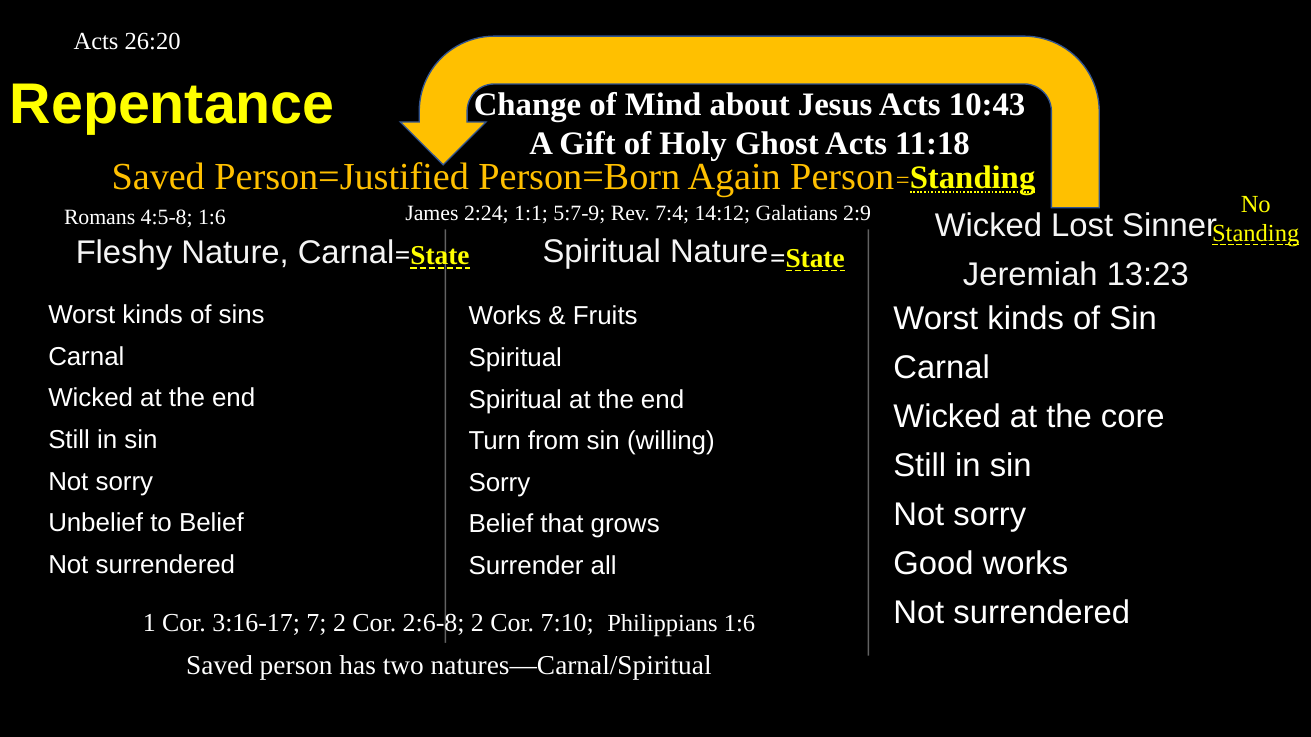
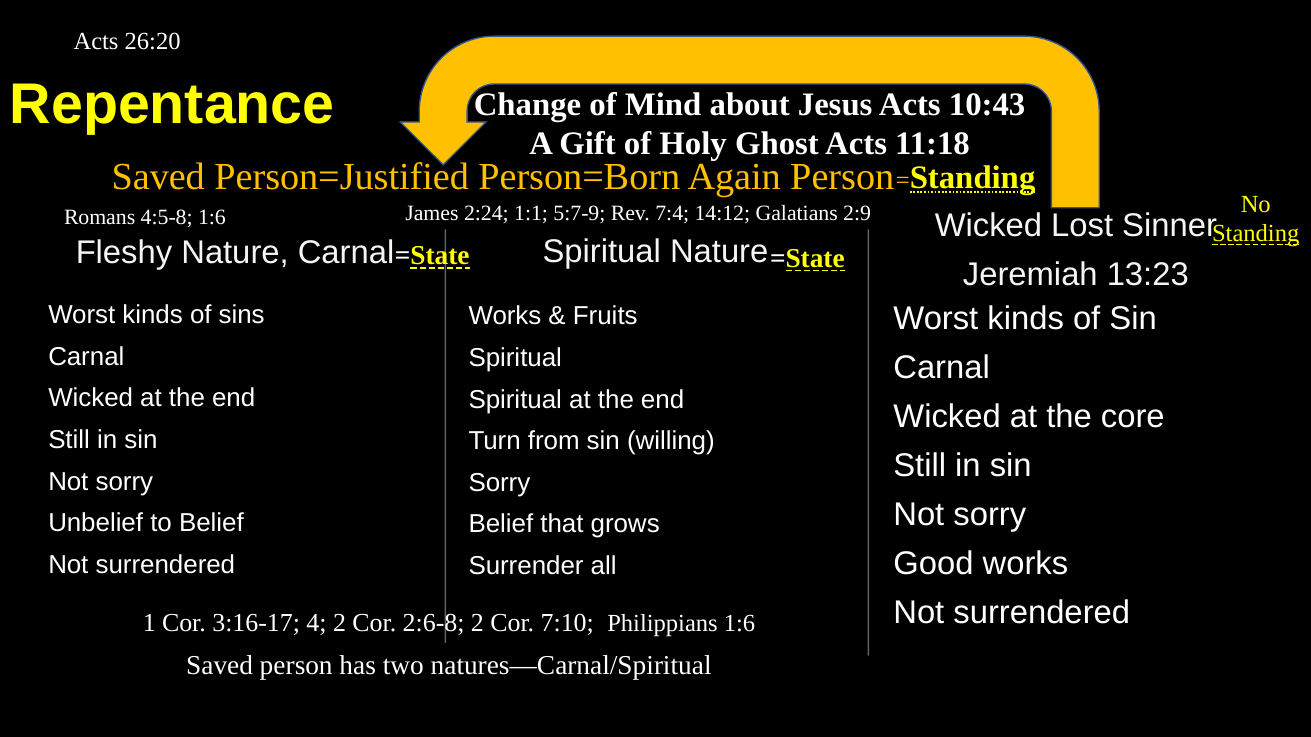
7: 7 -> 4 (317, 624)
